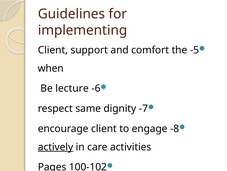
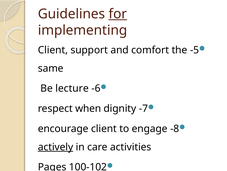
for underline: none -> present (118, 14)
when: when -> same (51, 68)
same: same -> when (88, 108)
